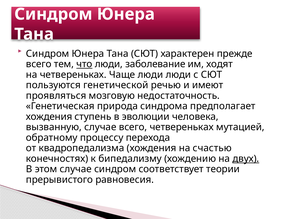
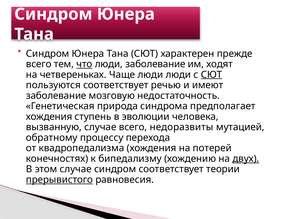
СЮТ underline: none -> present (212, 75)
пользуются генетической: генетической -> соответствует (116, 85)
проявляться: проявляться -> заболевание (56, 96)
всего четвереньках: четвереньках -> недоразвиты (182, 127)
счастью: счастью -> потерей (212, 148)
прерывистого underline: none -> present (59, 180)
